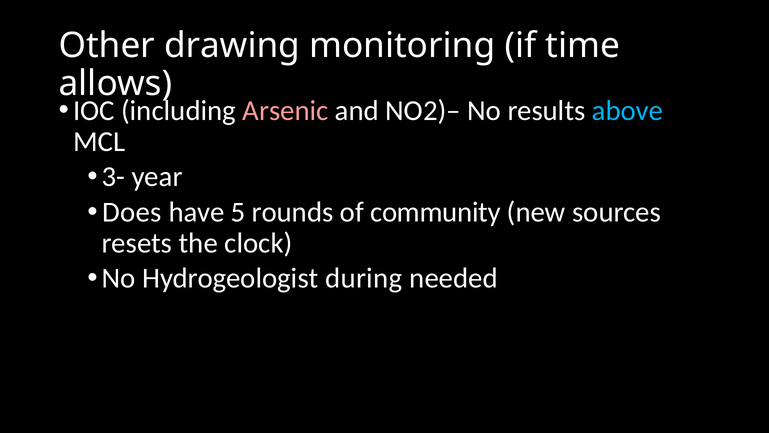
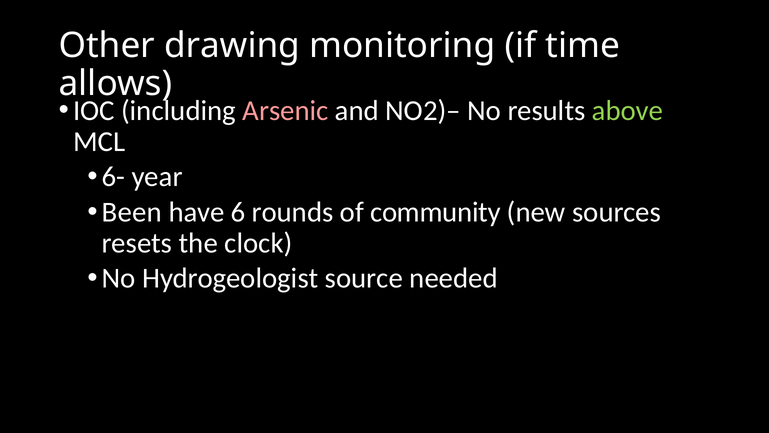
above colour: light blue -> light green (628, 110)
3-: 3- -> 6- (114, 177)
Does: Does -> Been (132, 212)
5: 5 -> 6 (238, 212)
during: during -> source (364, 278)
